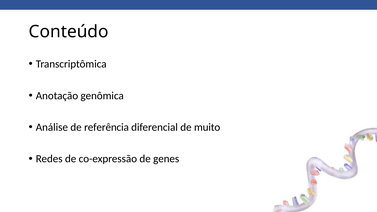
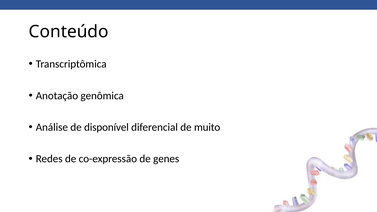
referência: referência -> disponível (106, 127)
